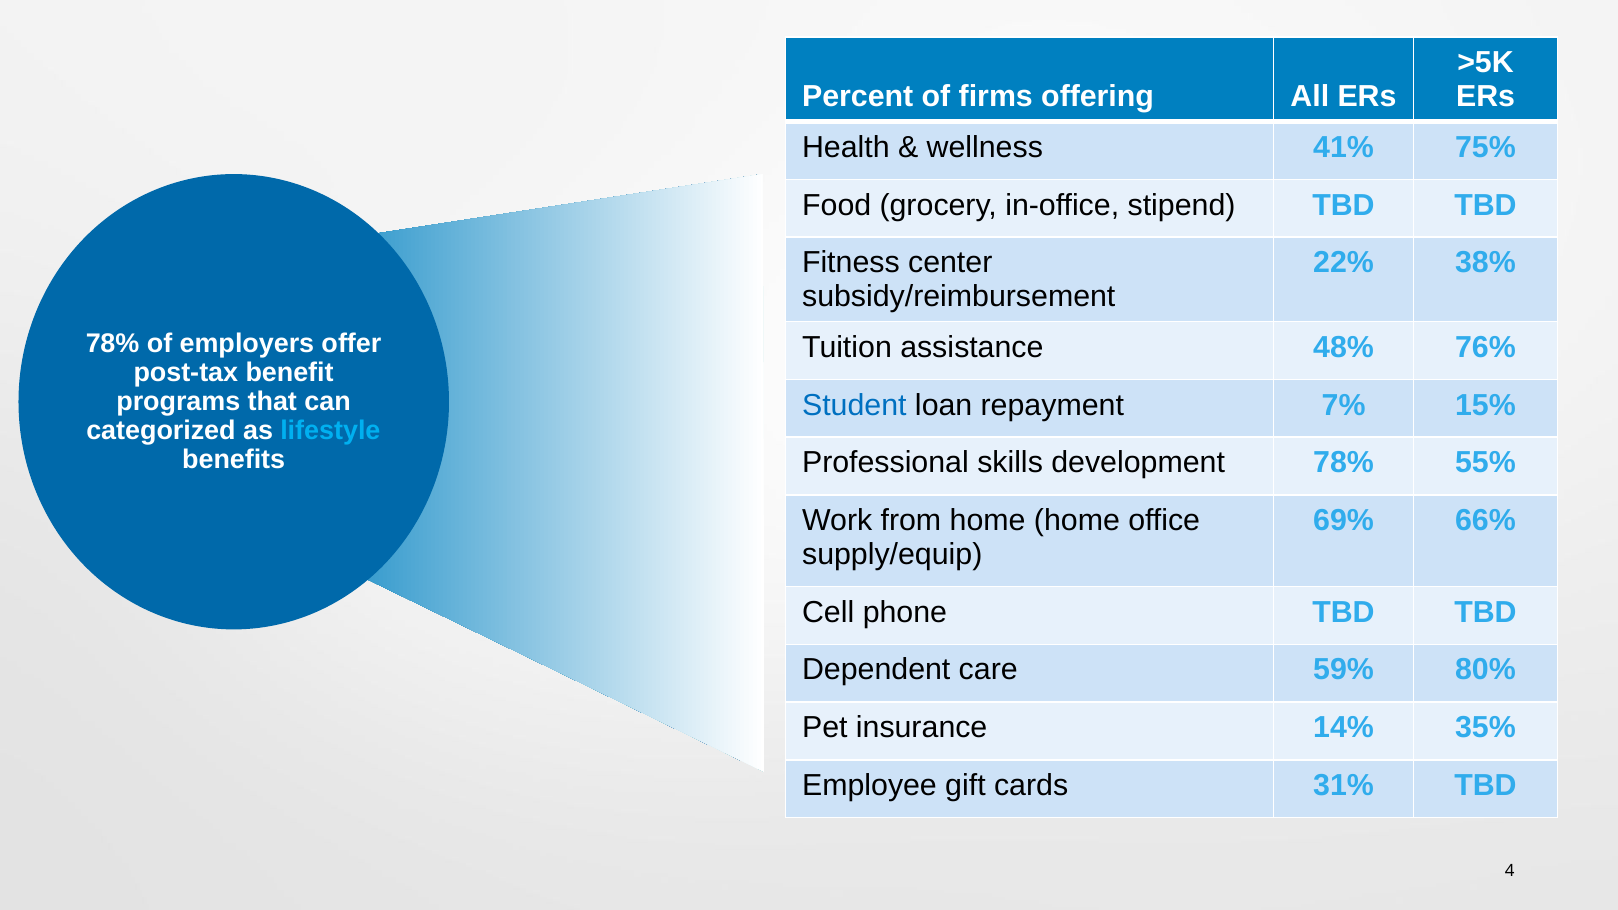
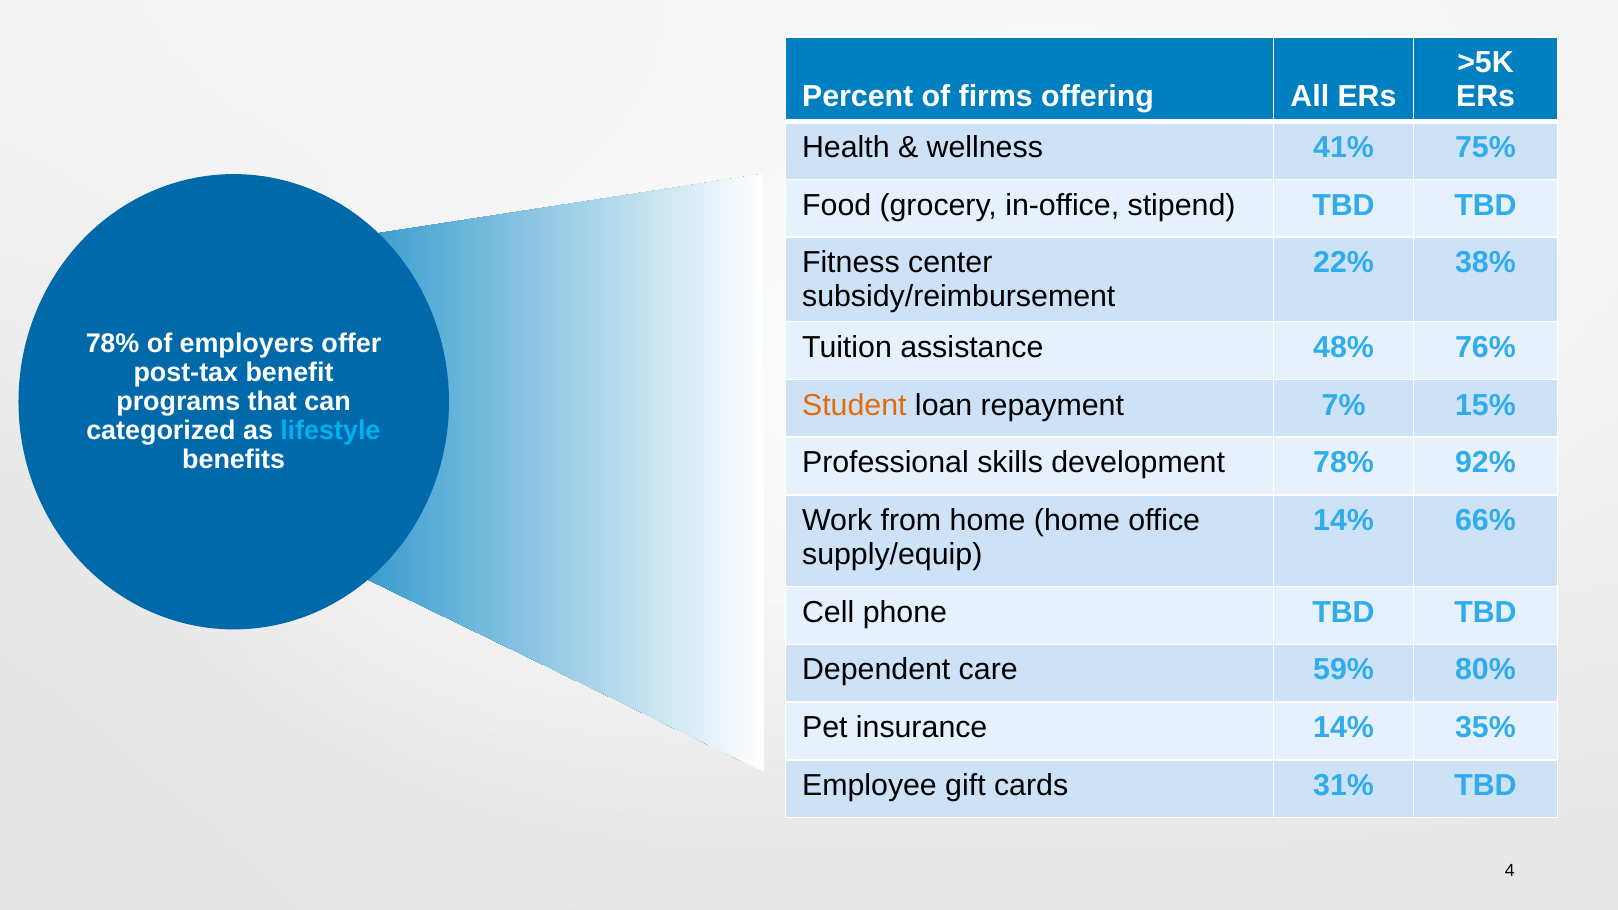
Student colour: blue -> orange (854, 405)
55%: 55% -> 92% (1485, 463)
69%: 69% -> 14% (1344, 521)
